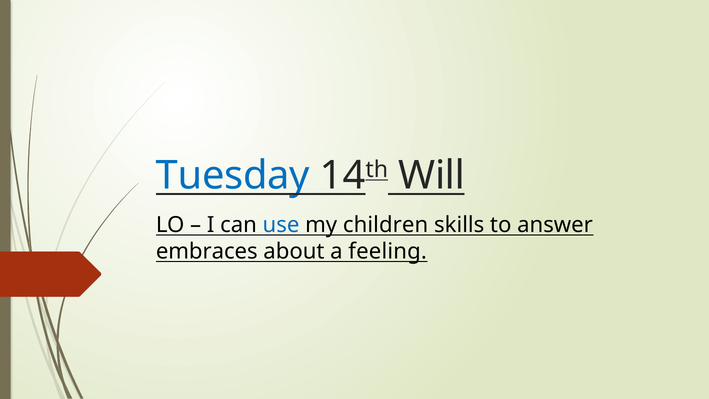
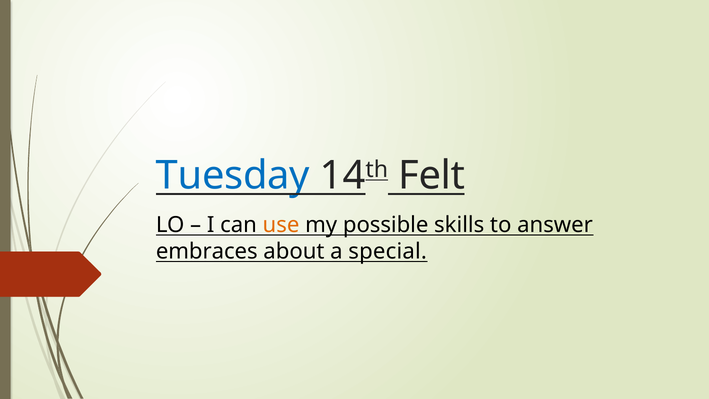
Will: Will -> Felt (432, 176)
use colour: blue -> orange (281, 225)
children: children -> possible (386, 225)
feeling: feeling -> special (388, 251)
